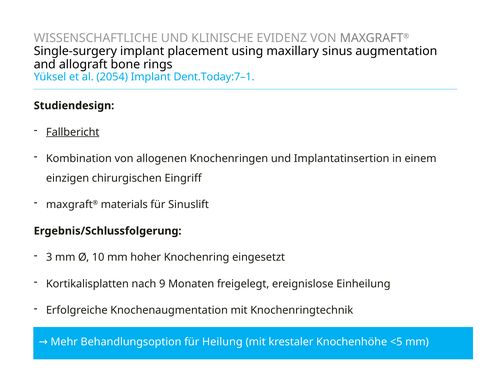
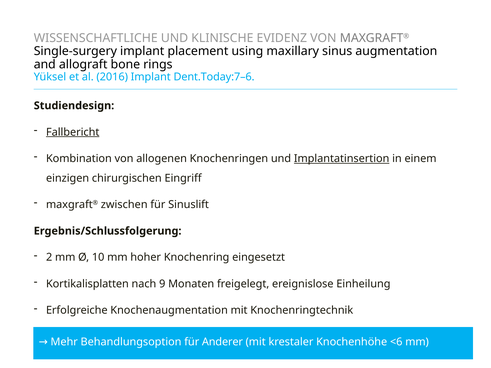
2054: 2054 -> 2016 (112, 77)
Dent.Today:7–1: Dent.Today:7–1 -> Dent.Today:7–6 (214, 77)
Implantatinsertion underline: none -> present (342, 159)
materials: materials -> zwischen (124, 205)
3: 3 -> 2 (49, 258)
Heilung: Heilung -> Anderer (222, 342)
<5: <5 -> <6 (396, 342)
